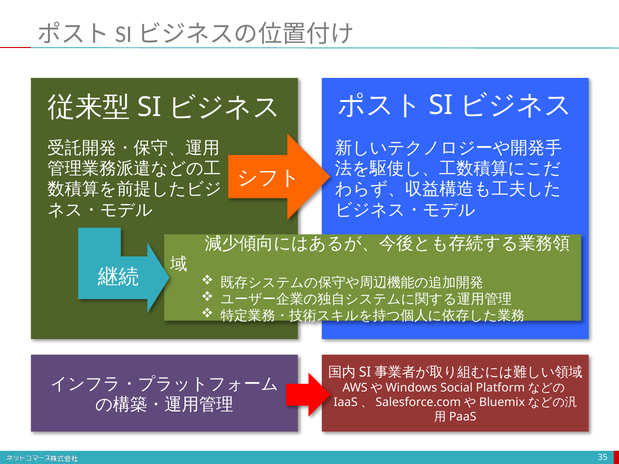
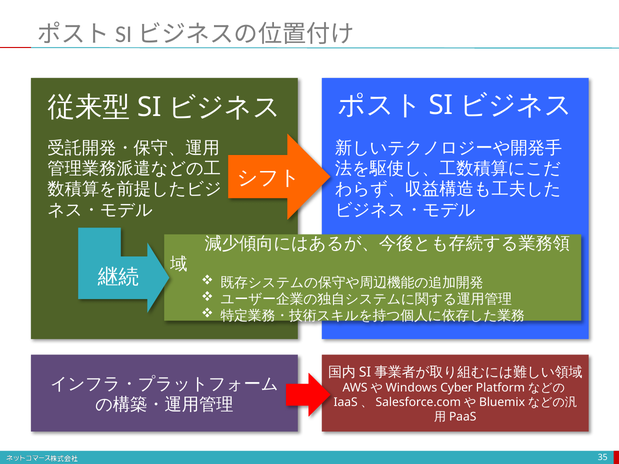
Social: Social -> Cyber (457, 388)
